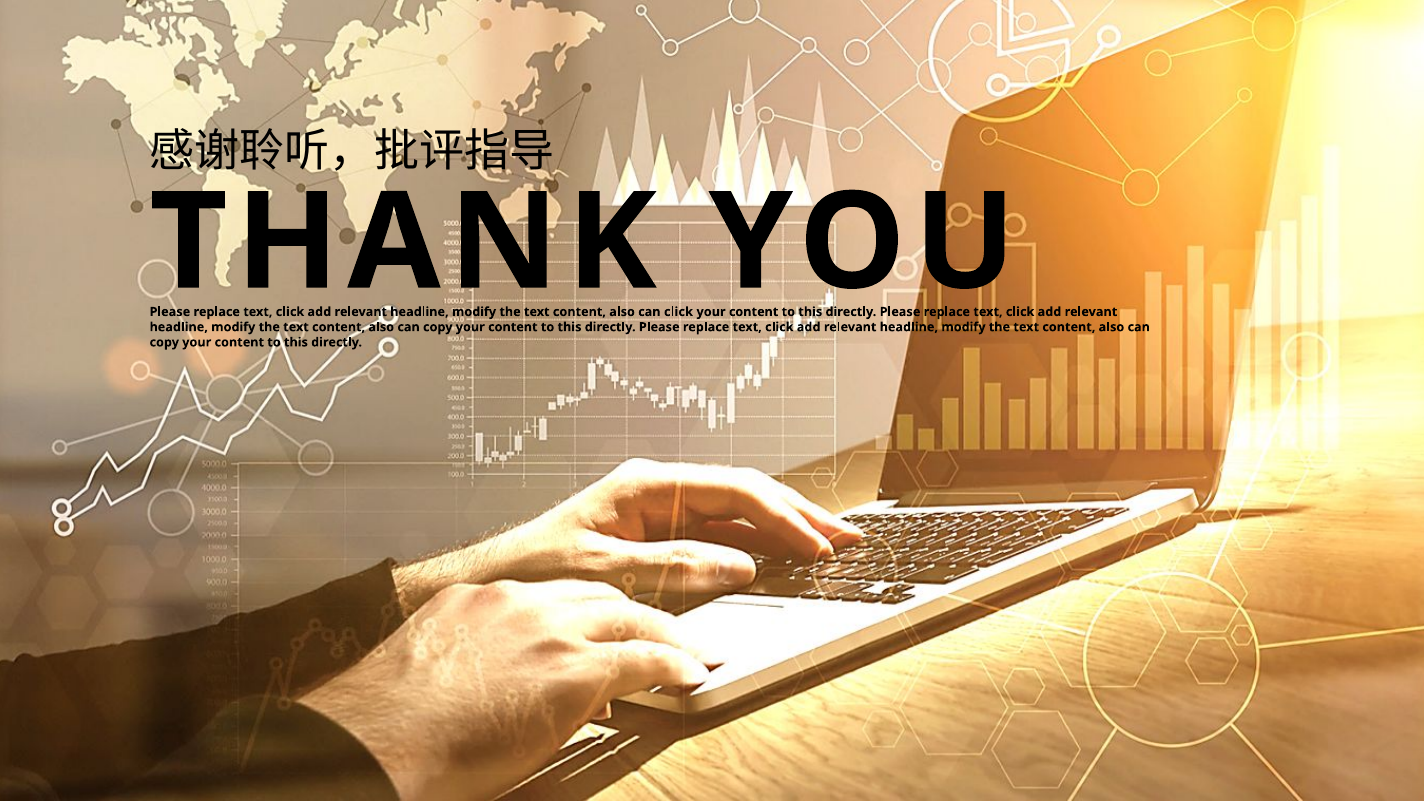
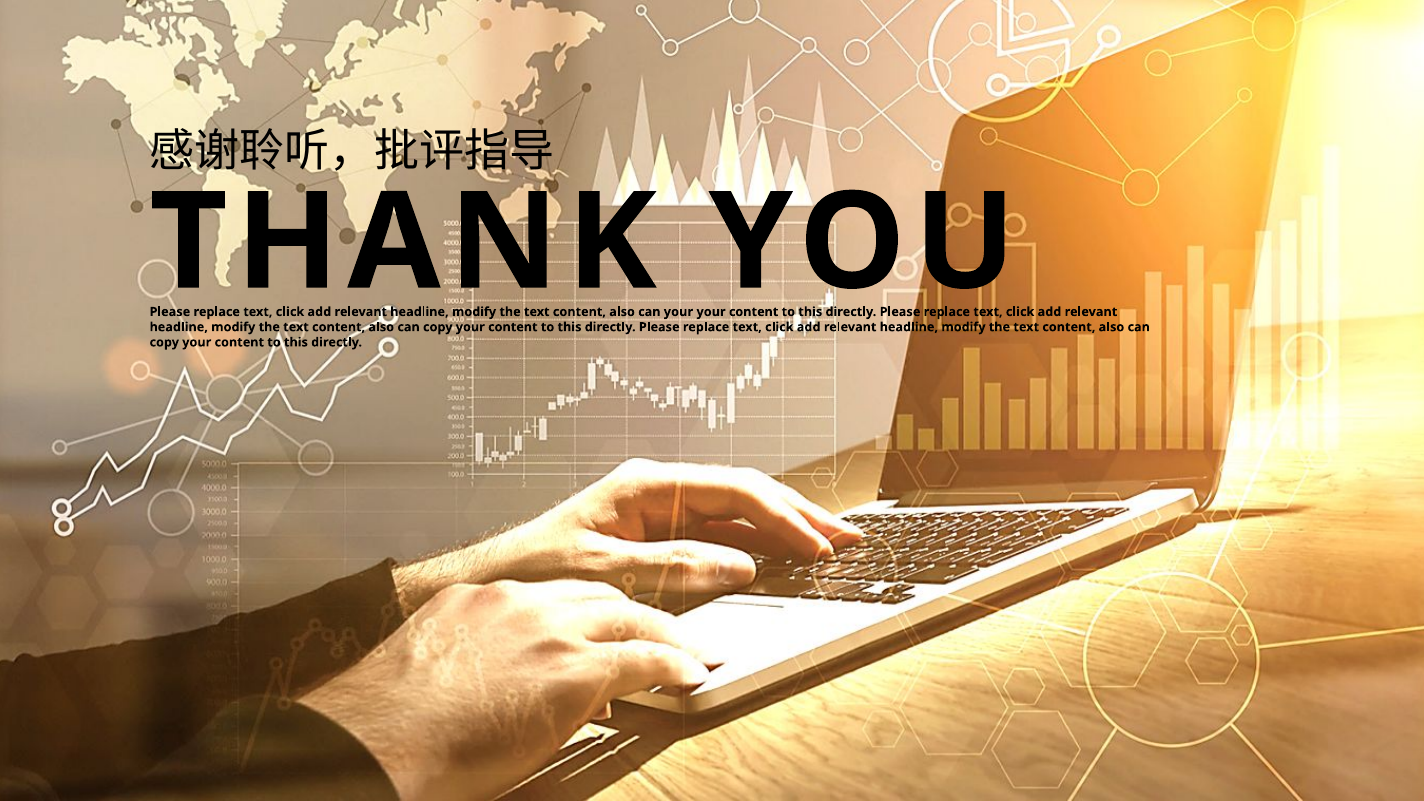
click: click -> your (678, 312)
